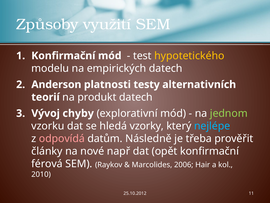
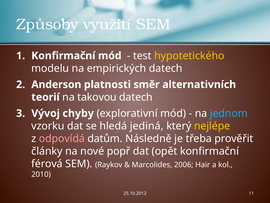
testy: testy -> směr (147, 84)
produkt: produkt -> takovou (97, 97)
jednom colour: light green -> light blue (229, 113)
vzorky: vzorky -> jediná (147, 126)
nejlépe colour: light blue -> yellow (212, 126)
např: např -> popř (119, 151)
